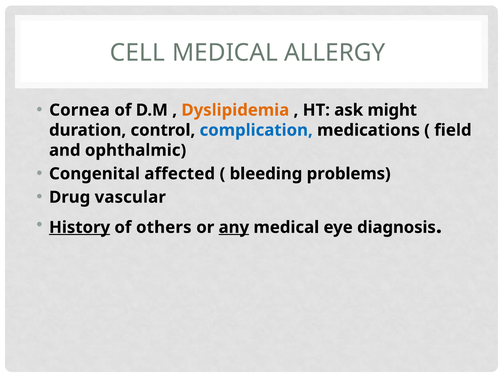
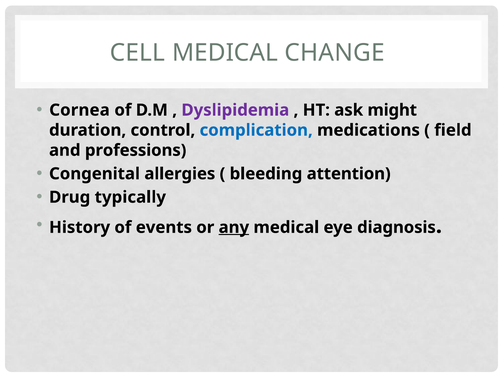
ALLERGY: ALLERGY -> CHANGE (335, 53)
Dyslipidemia colour: orange -> purple (235, 110)
ophthalmic: ophthalmic -> professions (136, 150)
affected: affected -> allergies (180, 174)
problems: problems -> attention (349, 174)
vascular: vascular -> typically (130, 197)
History underline: present -> none (80, 228)
others: others -> events (164, 228)
